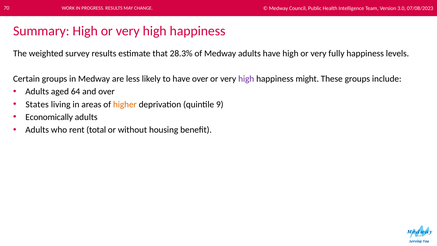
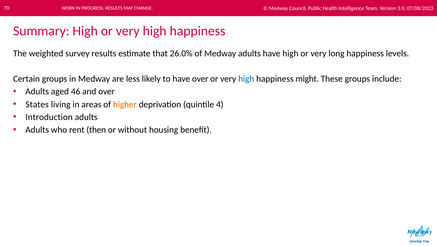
28.3%: 28.3% -> 26.0% (181, 53)
fully: fully -> long (336, 53)
high colour: purple -> blue (246, 79)
64: 64 -> 46 (76, 92)
9: 9 -> 4 (220, 104)
Economically: Economically -> Introduction (49, 117)
total: total -> then (96, 130)
